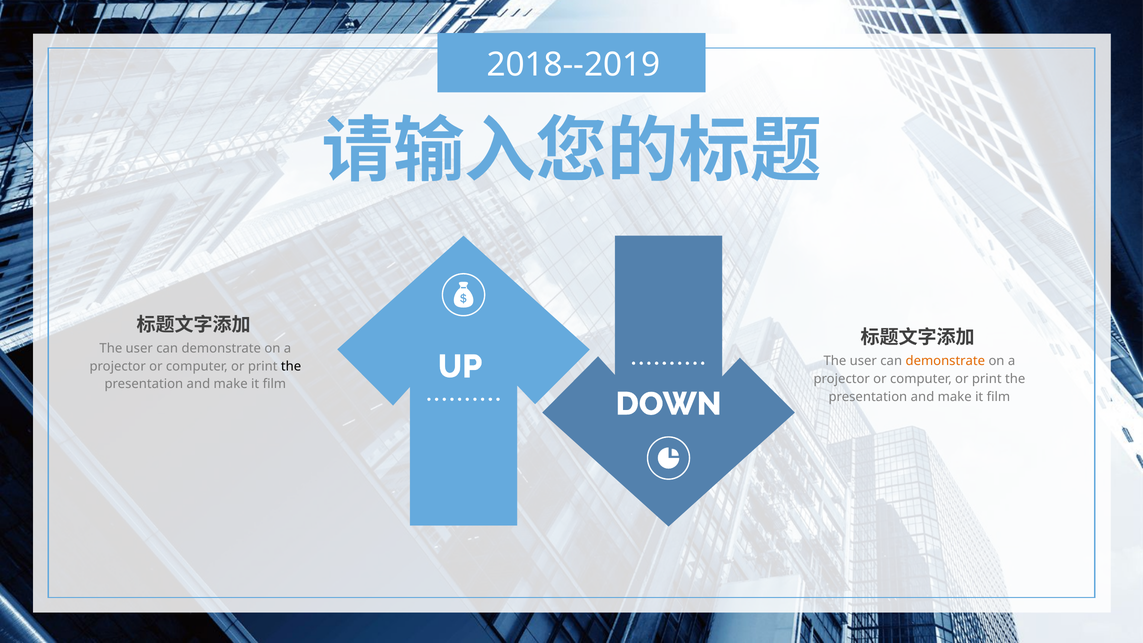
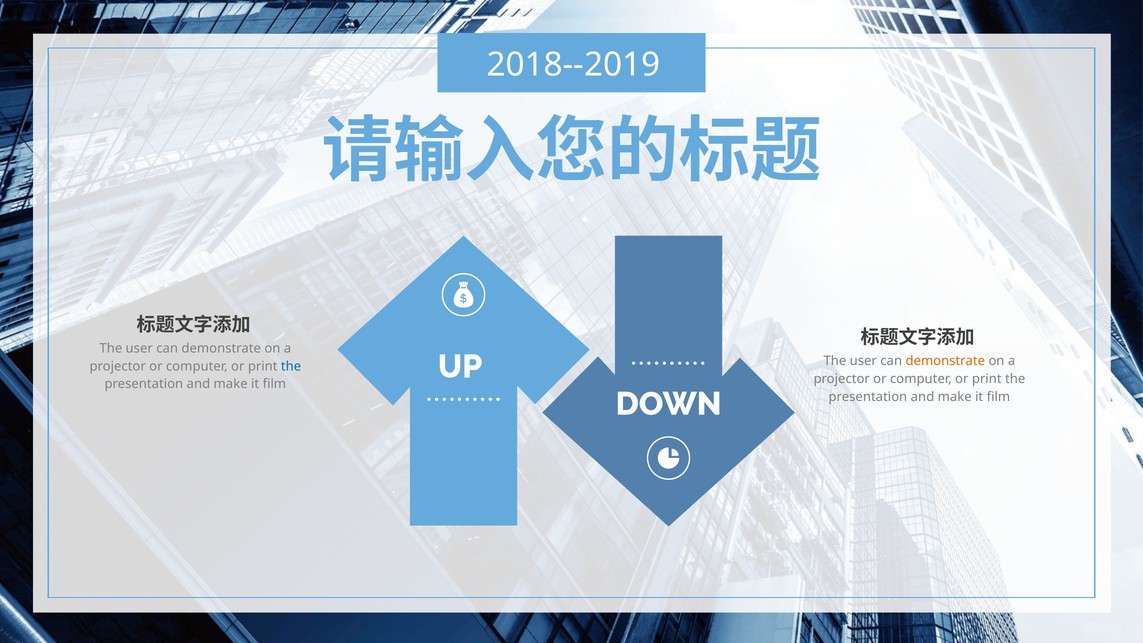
the colour: black -> blue (291, 366)
